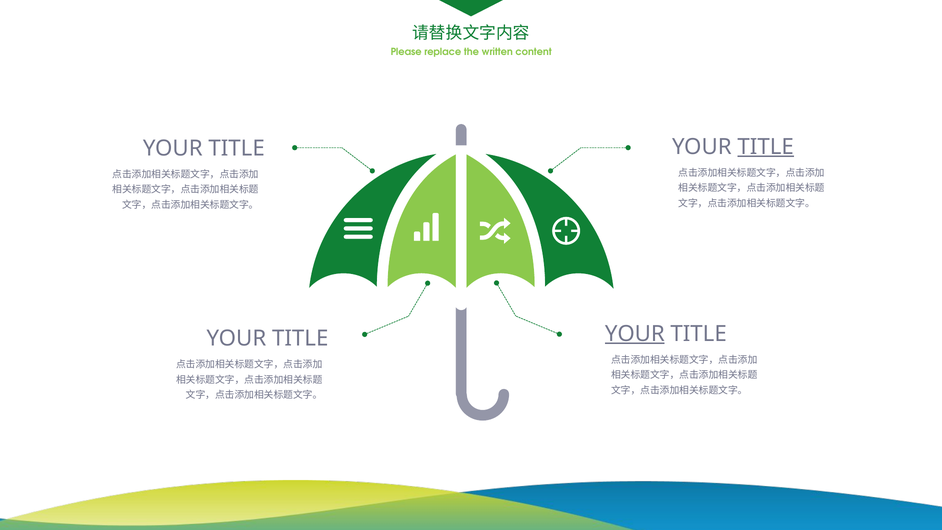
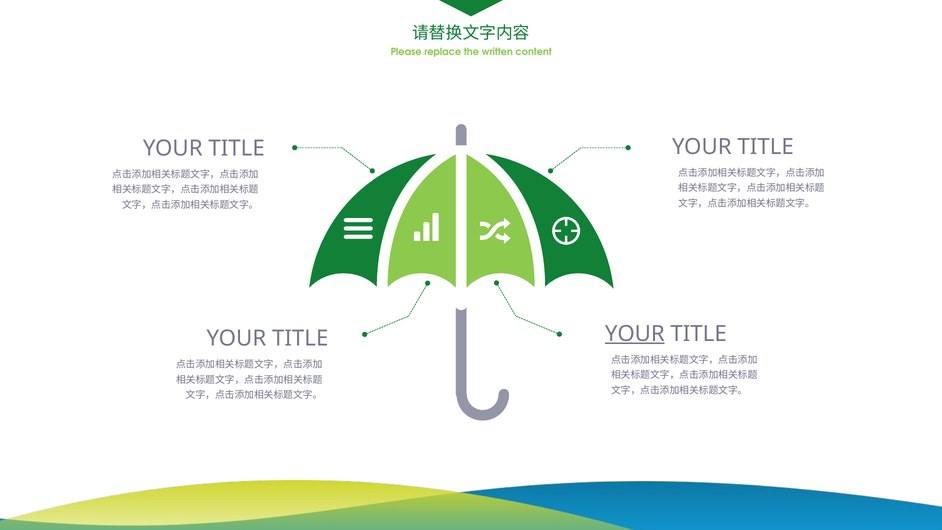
TITLE underline: present -> none (766, 147)
